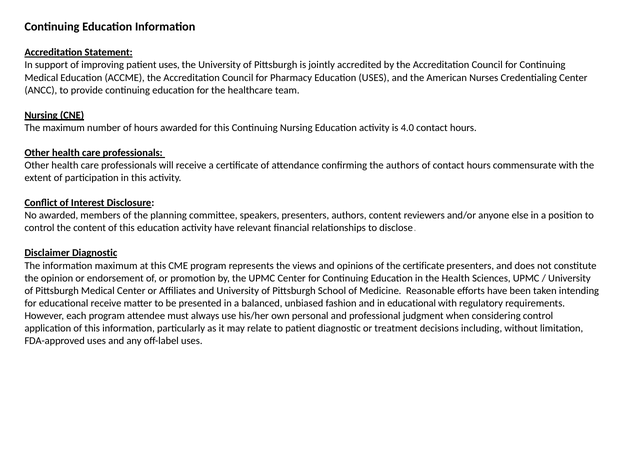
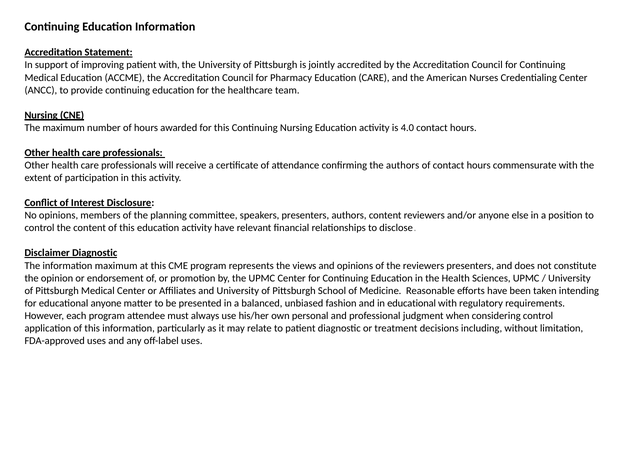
patient uses: uses -> with (169, 65)
Education USES: USES -> CARE (374, 77)
No awarded: awarded -> opinions (59, 215)
the certificate: certificate -> reviewers (424, 265)
educational receive: receive -> anyone (106, 303)
